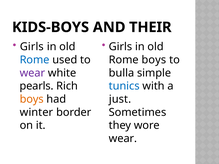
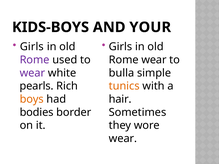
THEIR: THEIR -> YOUR (150, 27)
Rome colour: blue -> purple (35, 60)
Rome boys: boys -> wear (154, 60)
tunics colour: blue -> orange (124, 86)
just: just -> hair (120, 99)
winter: winter -> bodies (37, 112)
